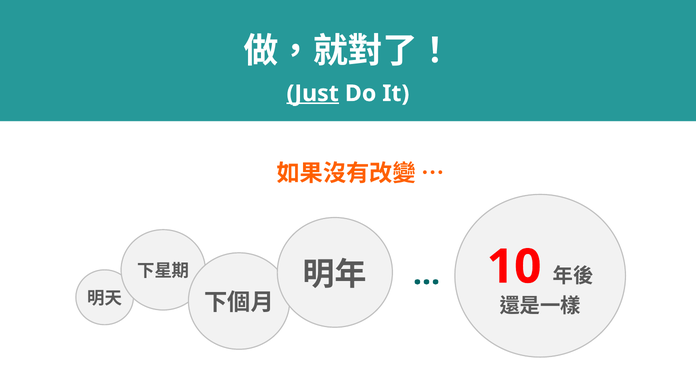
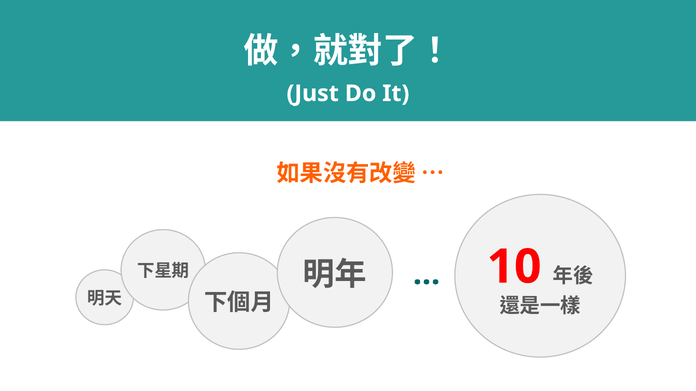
Just underline: present -> none (313, 94)
